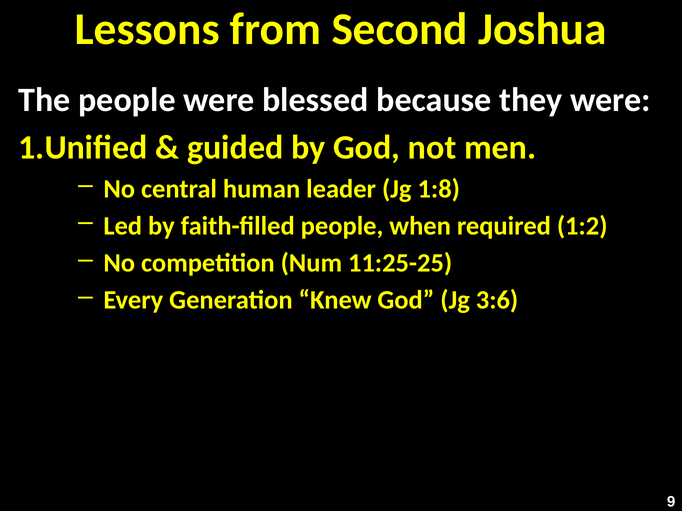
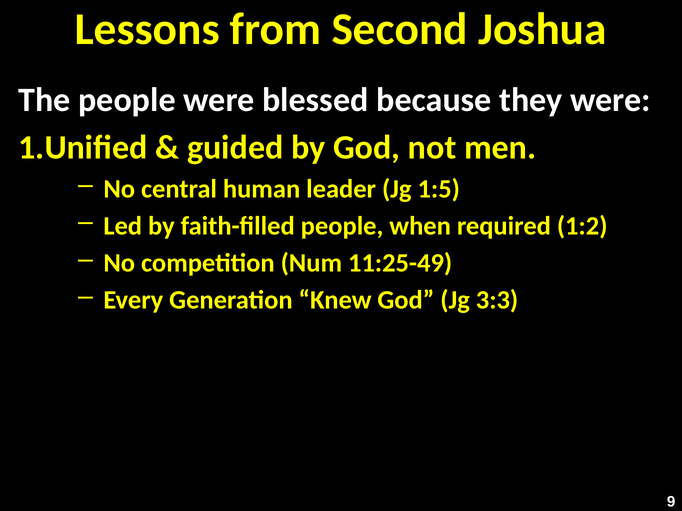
1:8: 1:8 -> 1:5 (439, 189)
11:25-25: 11:25-25 -> 11:25-49 (400, 263)
3:6: 3:6 -> 3:3 (497, 301)
